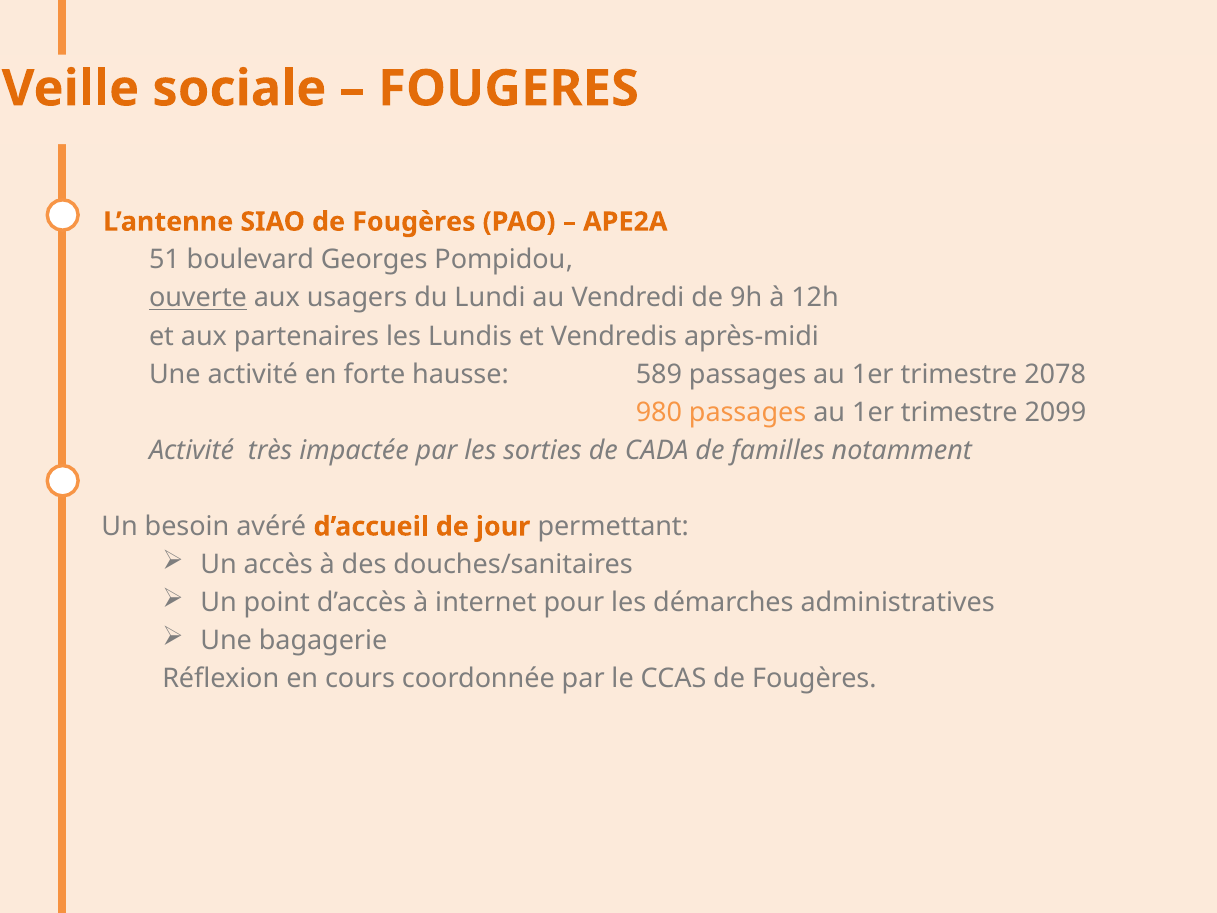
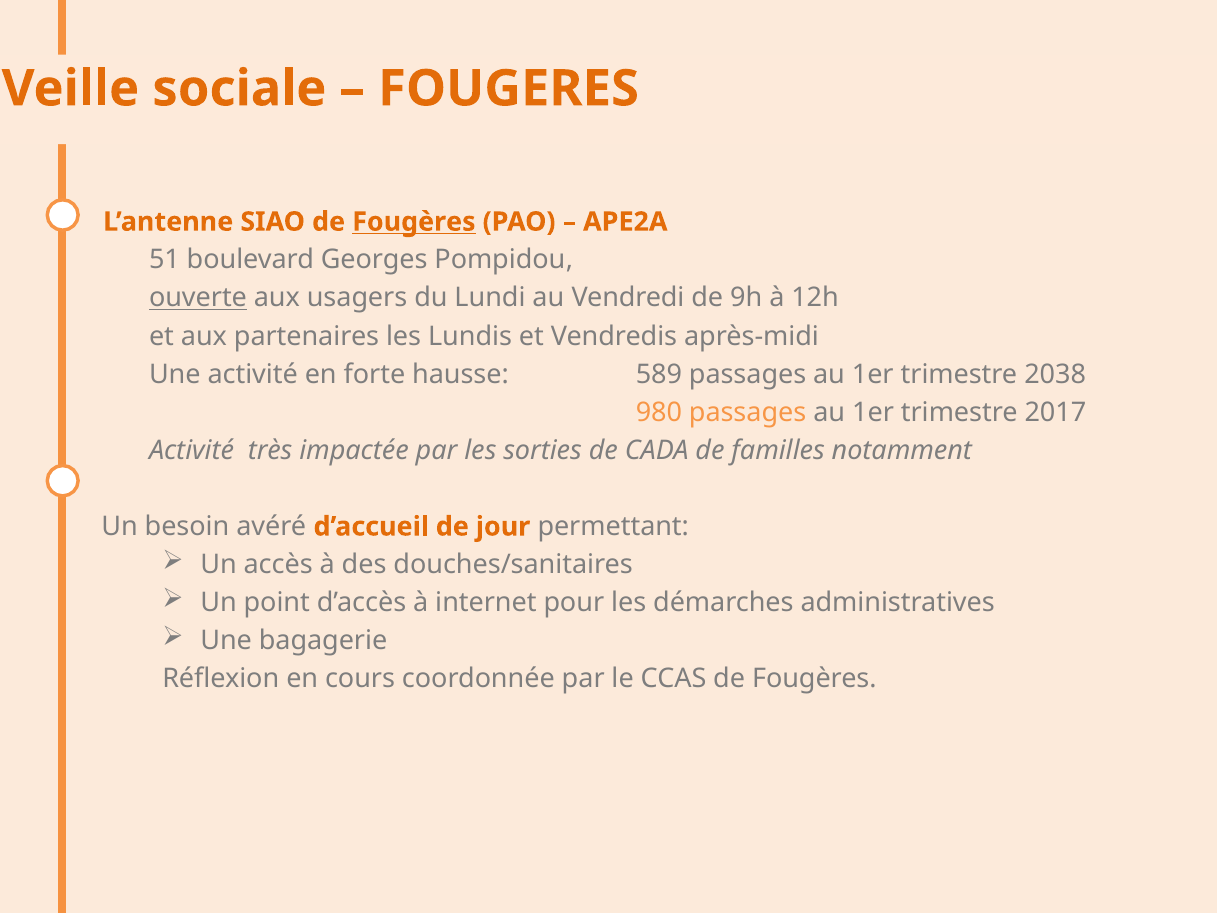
Fougères underline: none -> present (414, 222)
2078: 2078 -> 2038 (1055, 374)
2099: 2099 -> 2017 (1055, 412)
